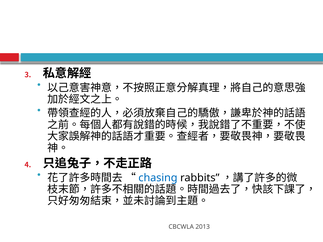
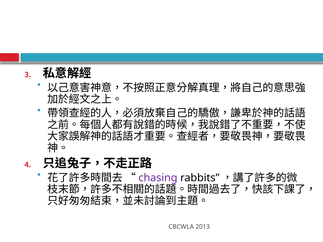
chasing colour: blue -> purple (158, 178)
